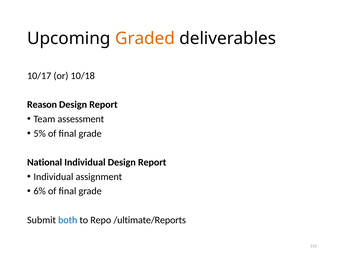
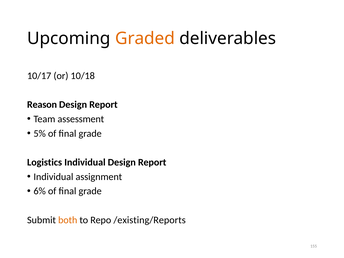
National: National -> Logistics (45, 162)
both colour: blue -> orange (68, 220)
/ultimate/Reports: /ultimate/Reports -> /existing/Reports (150, 220)
